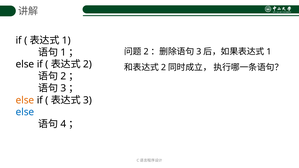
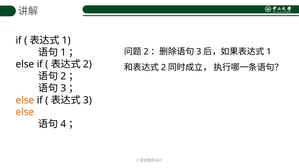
else colour: blue -> orange (25, 112)
